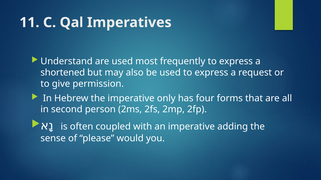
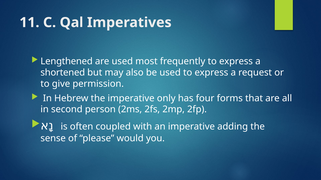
Understand: Understand -> Lengthened (67, 62)
